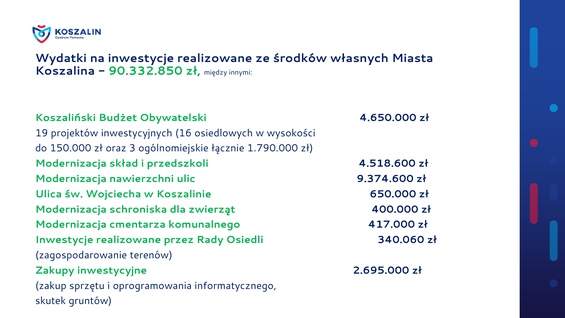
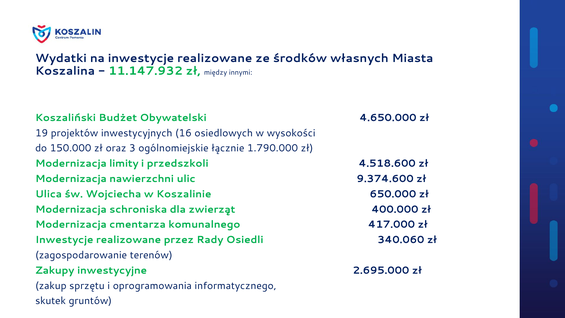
90.332.850: 90.332.850 -> 11.147.932 (146, 71)
skład: skład -> limity (124, 163)
